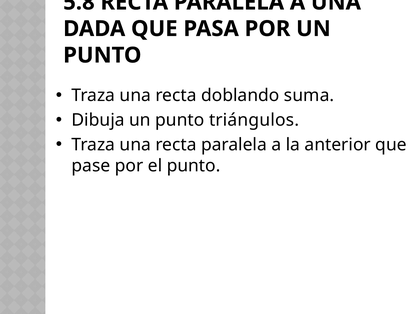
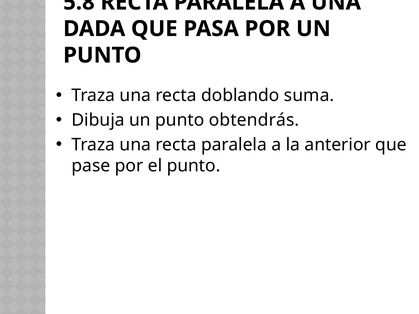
triángulos: triángulos -> obtendrás (254, 120)
